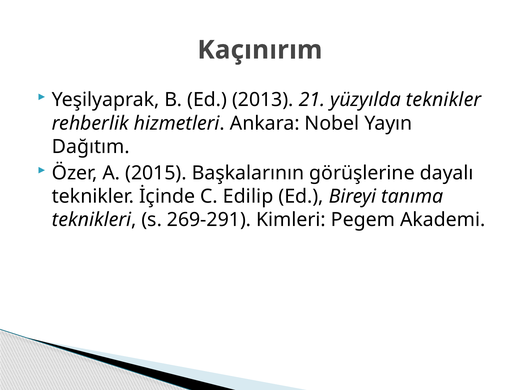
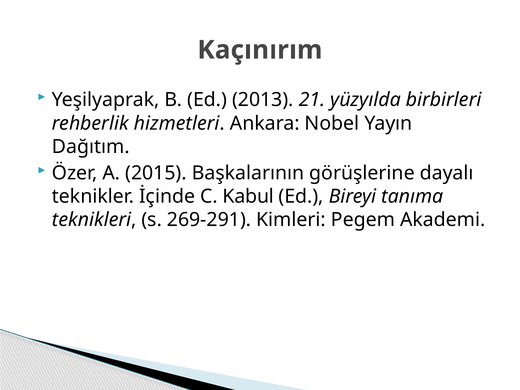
yüzyılda teknikler: teknikler -> birbirleri (444, 100)
Edilip: Edilip -> Kabul (248, 196)
